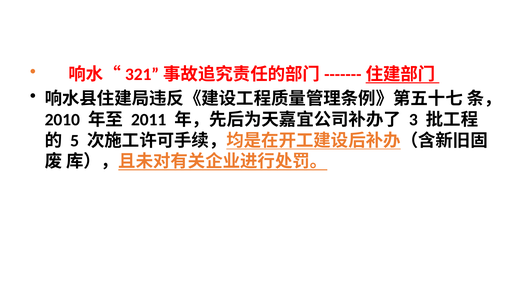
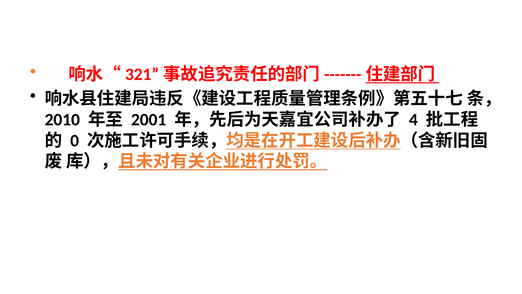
2011: 2011 -> 2001 (149, 120)
3: 3 -> 4 (413, 120)
5: 5 -> 0 (75, 140)
